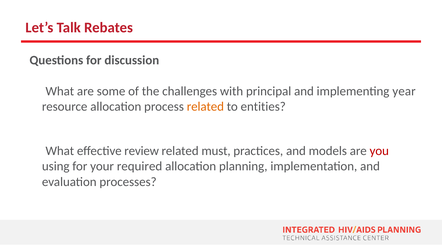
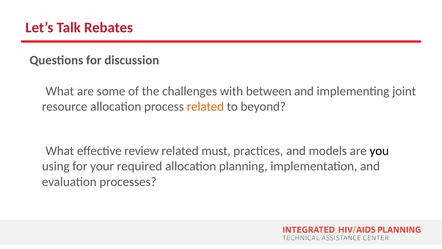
principal: principal -> between (269, 91)
year: year -> joint (404, 91)
entities: entities -> beyond (263, 106)
you colour: red -> black (379, 151)
